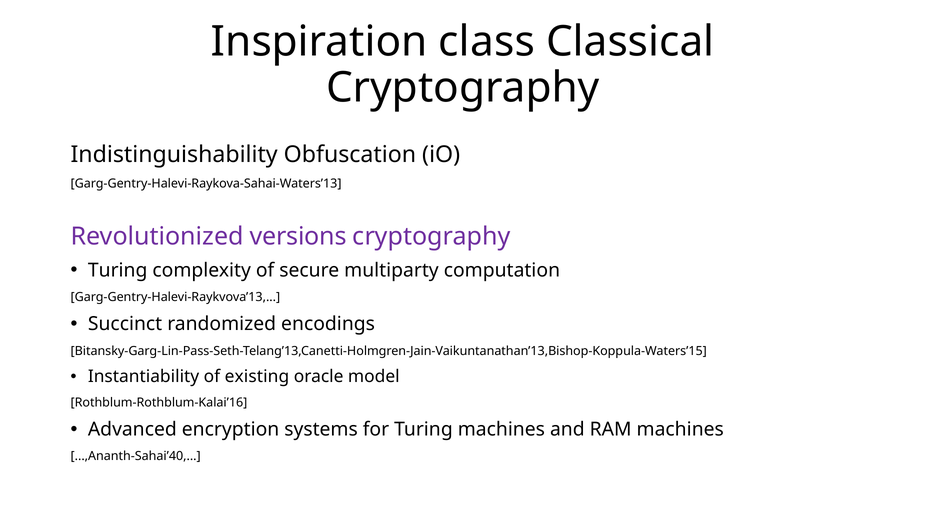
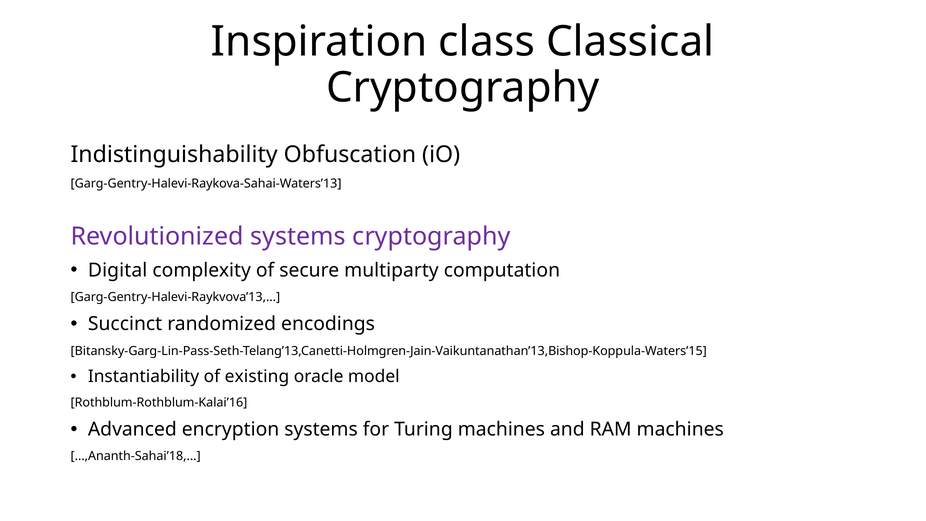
Revolutionized versions: versions -> systems (298, 237)
Turing: Turing -> Digital (118, 270)
...,Ananth-Sahai’40: ...,Ananth-Sahai’40 -> ...,Ananth-Sahai’18 (136, 456)
